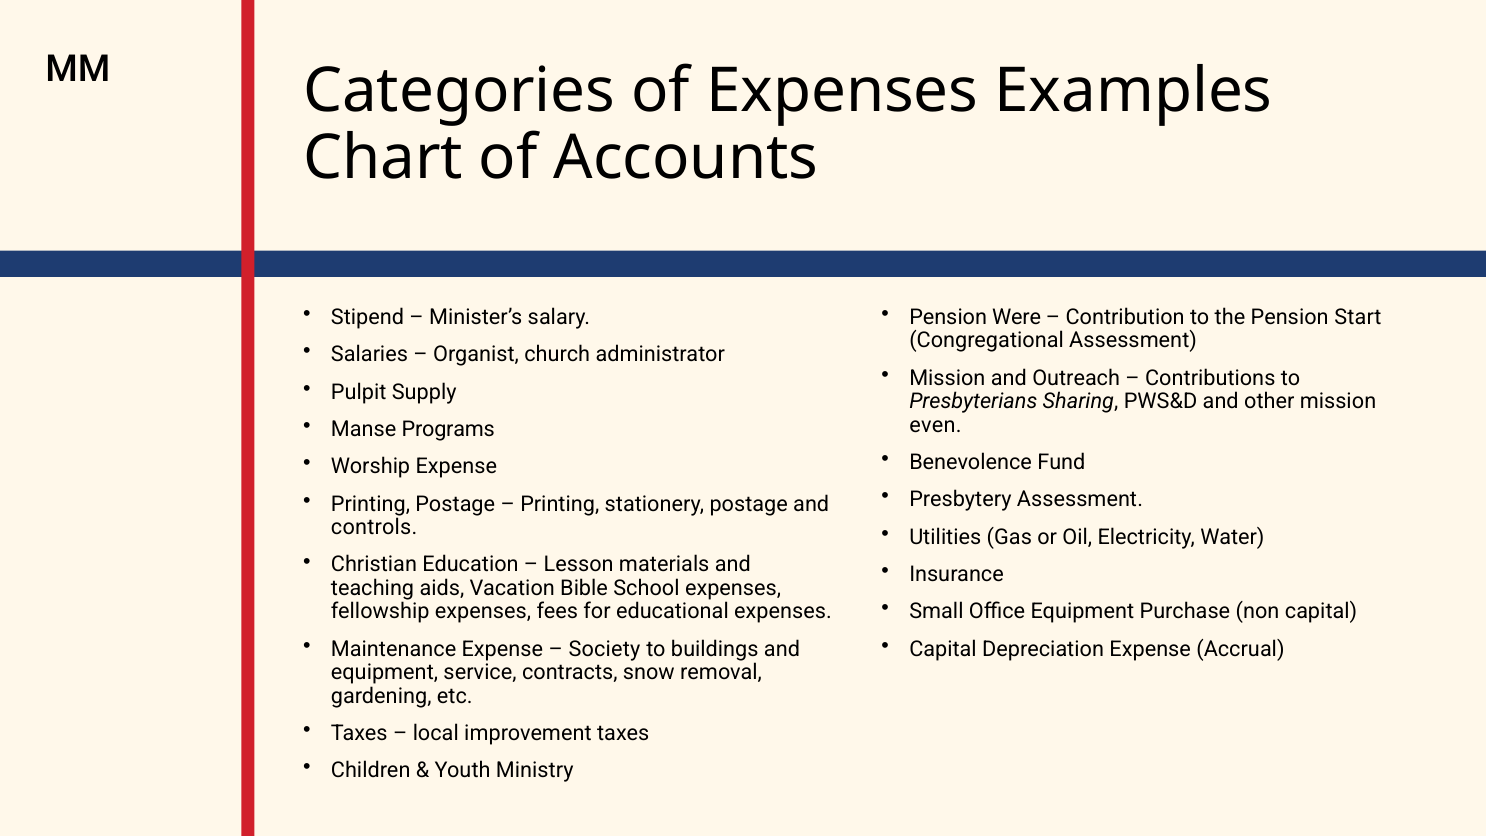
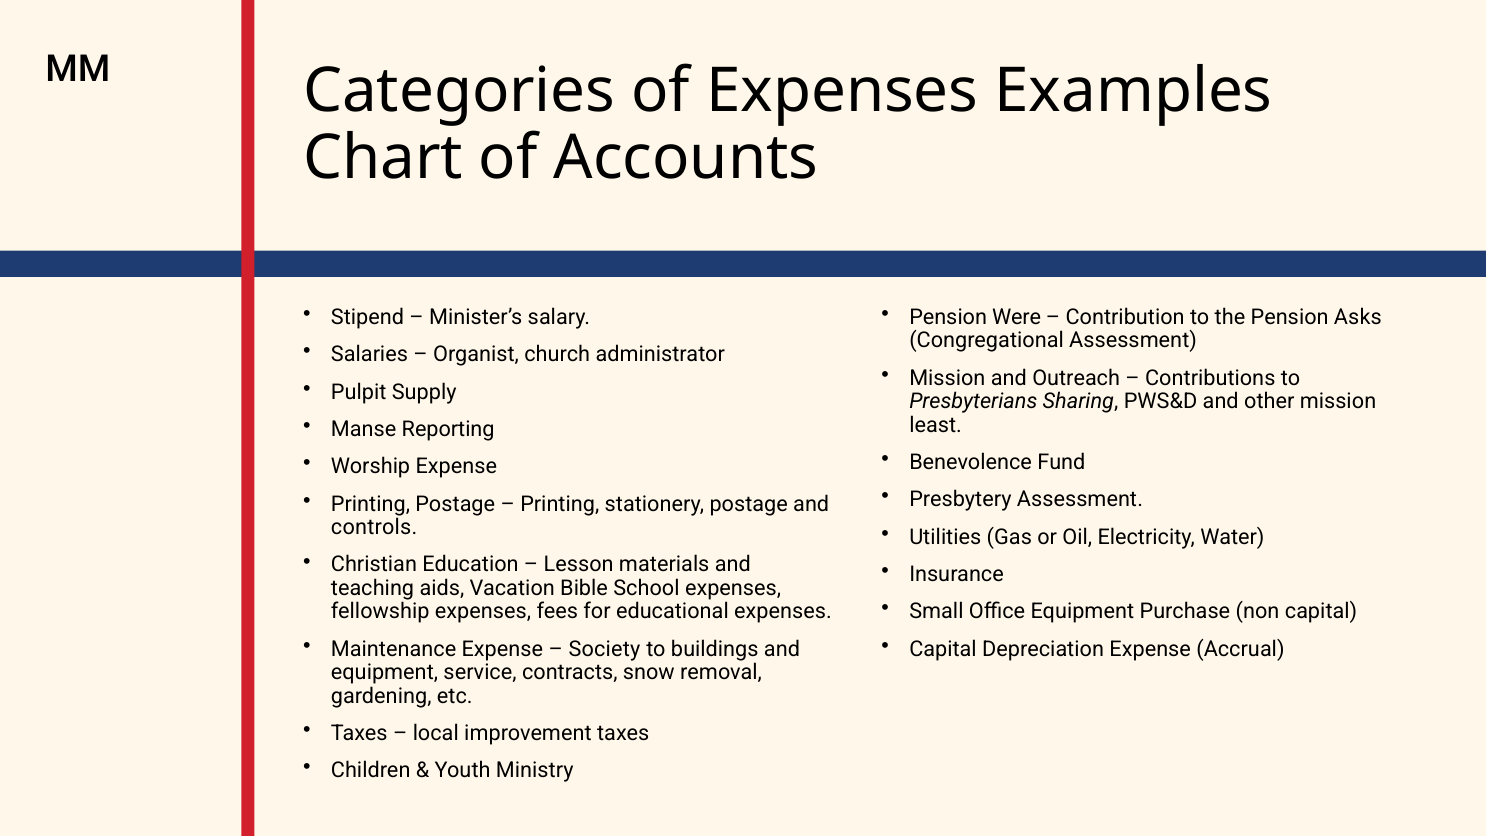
Start: Start -> Asks (1358, 317)
Programs: Programs -> Reporting (448, 429)
even: even -> least (936, 425)
